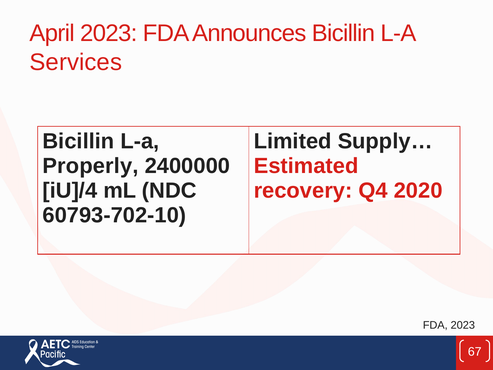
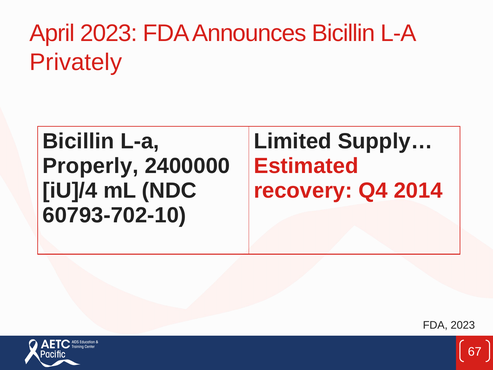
Services: Services -> Privately (76, 62)
2020: 2020 -> 2014 (418, 190)
